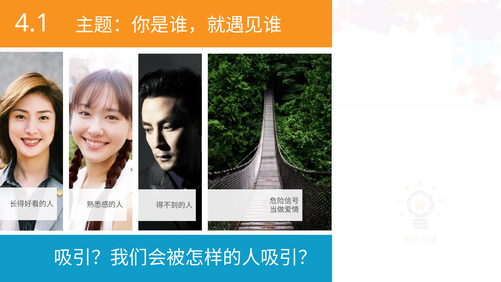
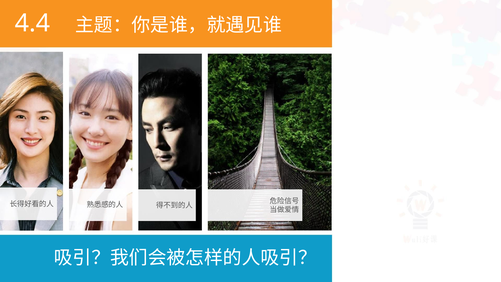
4.1: 4.1 -> 4.4 (32, 23)
